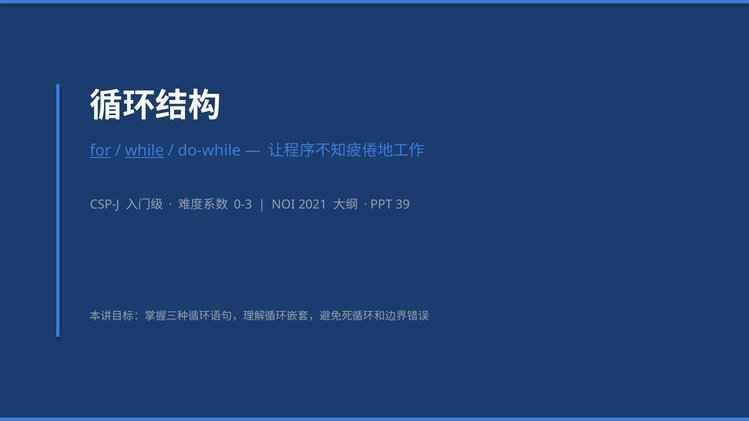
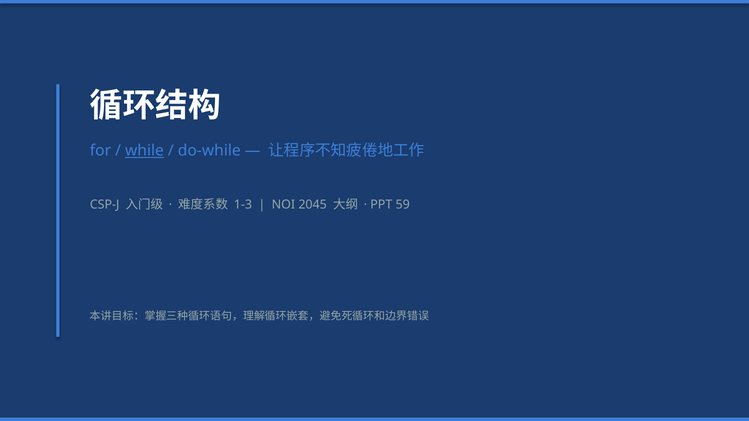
for underline: present -> none (100, 151)
0-3: 0-3 -> 1-3 (243, 205)
2021: 2021 -> 2045 (313, 205)
39: 39 -> 59 (403, 205)
